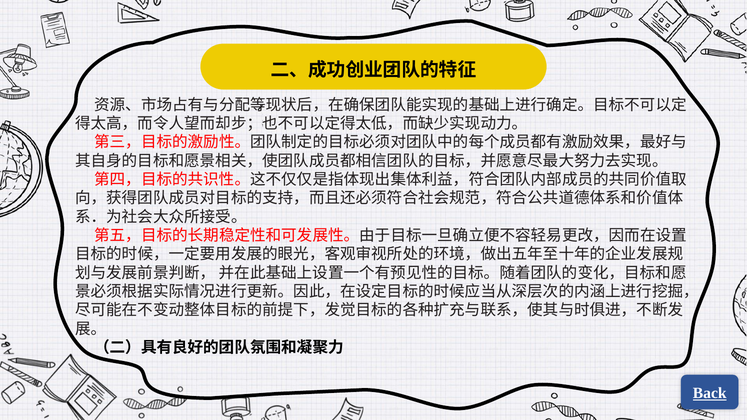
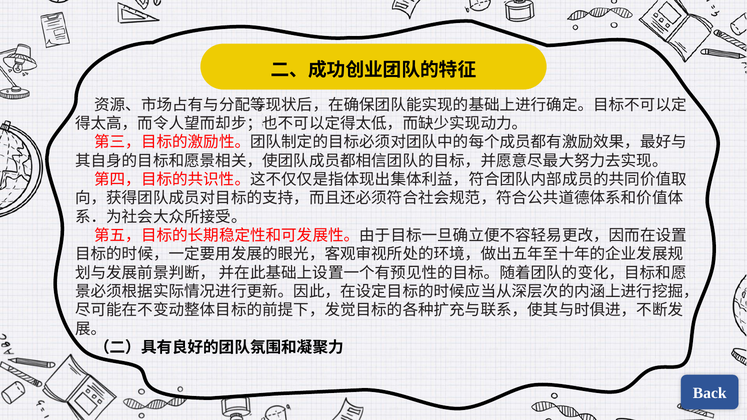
Back underline: present -> none (710, 393)
